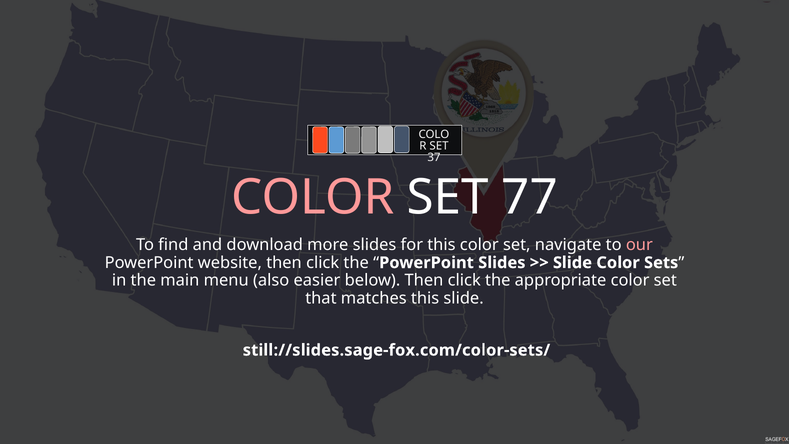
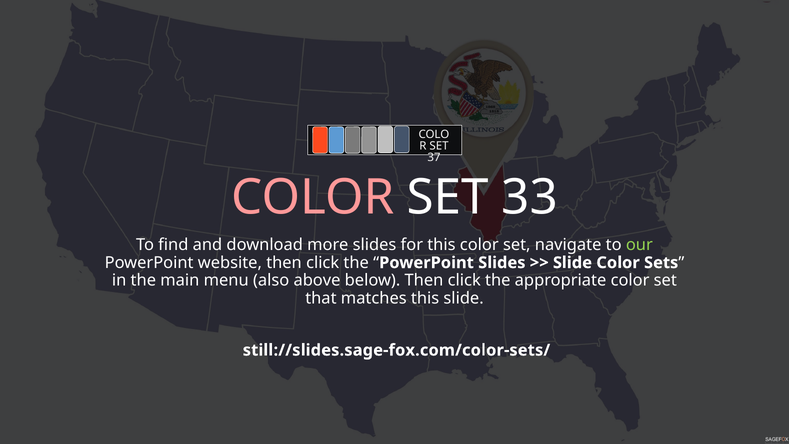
77: 77 -> 33 (530, 197)
our colour: pink -> light green (639, 245)
easier: easier -> above (317, 280)
